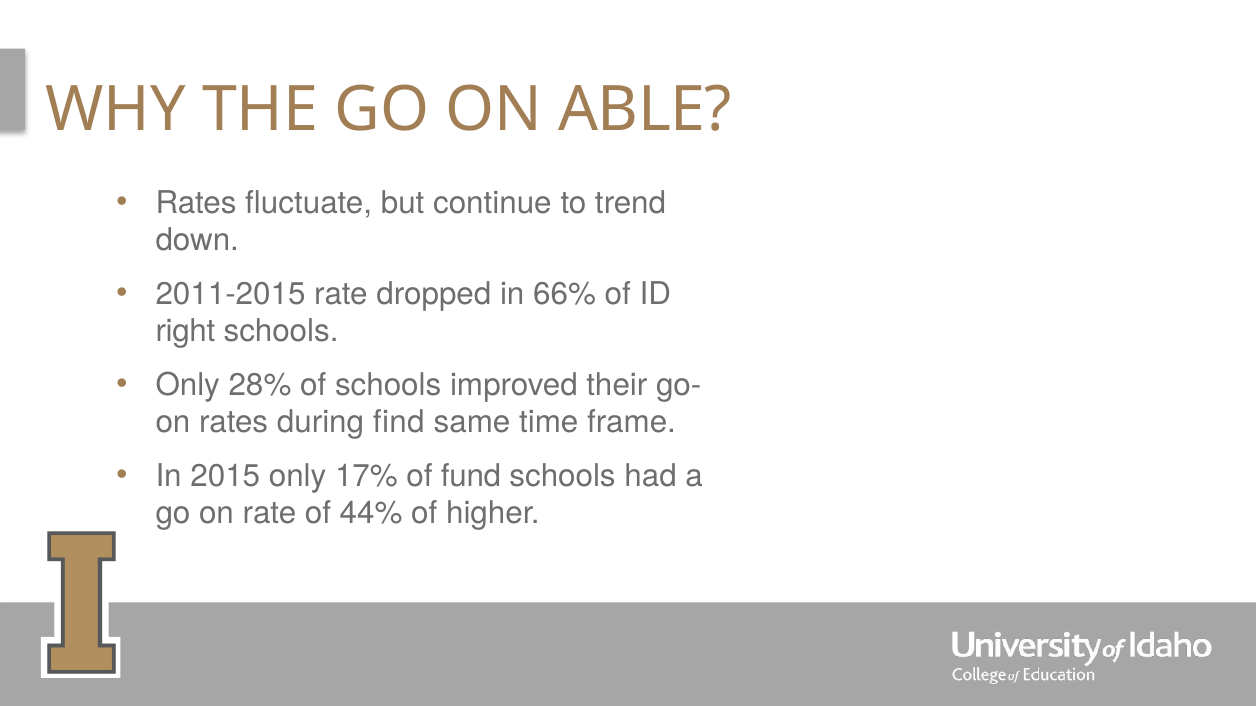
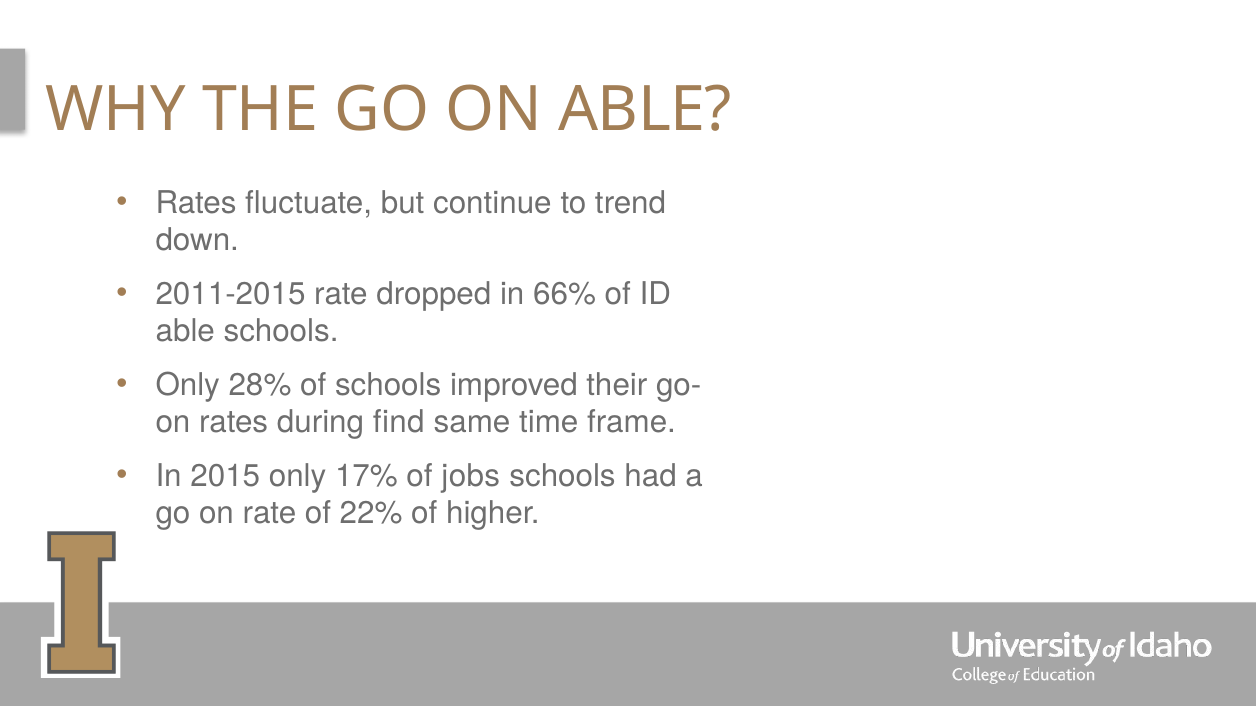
right: right -> able (185, 332)
fund: fund -> jobs (471, 476)
44%: 44% -> 22% (371, 514)
